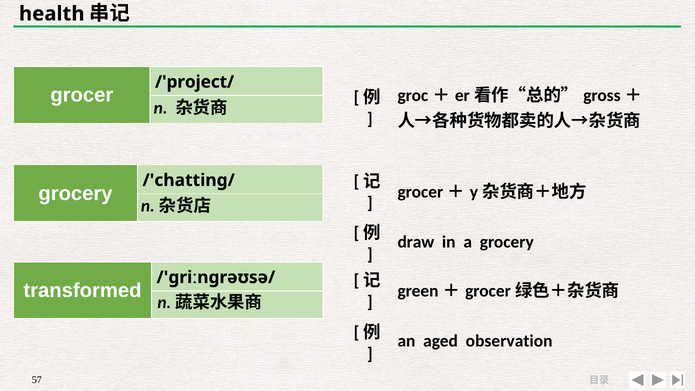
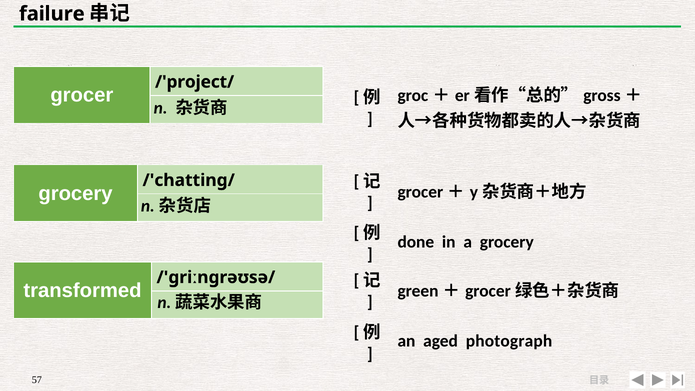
health: health -> failure (52, 14)
draw: draw -> done (416, 242)
observation: observation -> photograph (509, 341)
